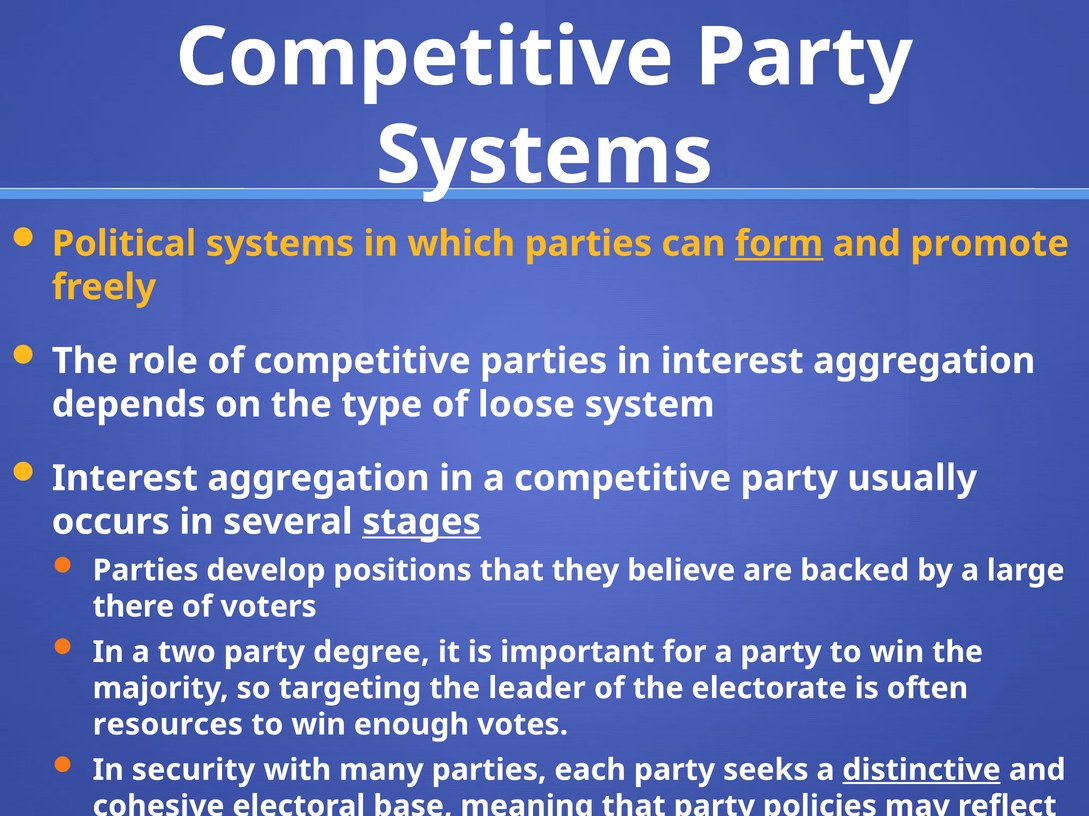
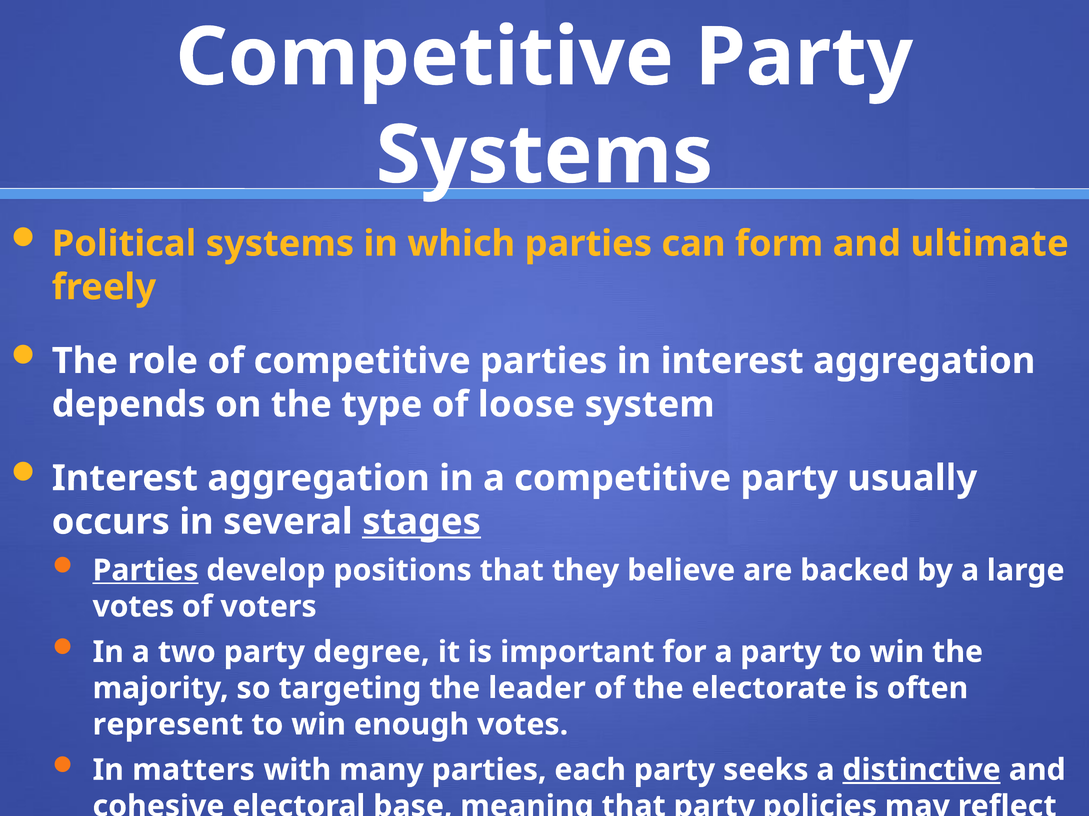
form underline: present -> none (779, 244)
promote: promote -> ultimate (990, 244)
Parties underline: none -> present (146, 571)
there: there -> votes (133, 607)
resources: resources -> represent (168, 725)
security: security -> matters (193, 771)
